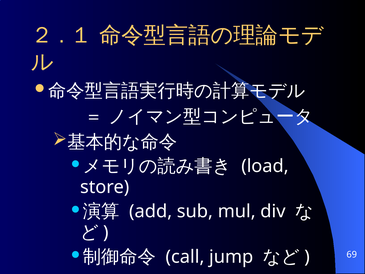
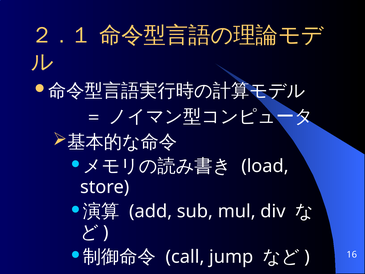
69: 69 -> 16 (352, 254)
